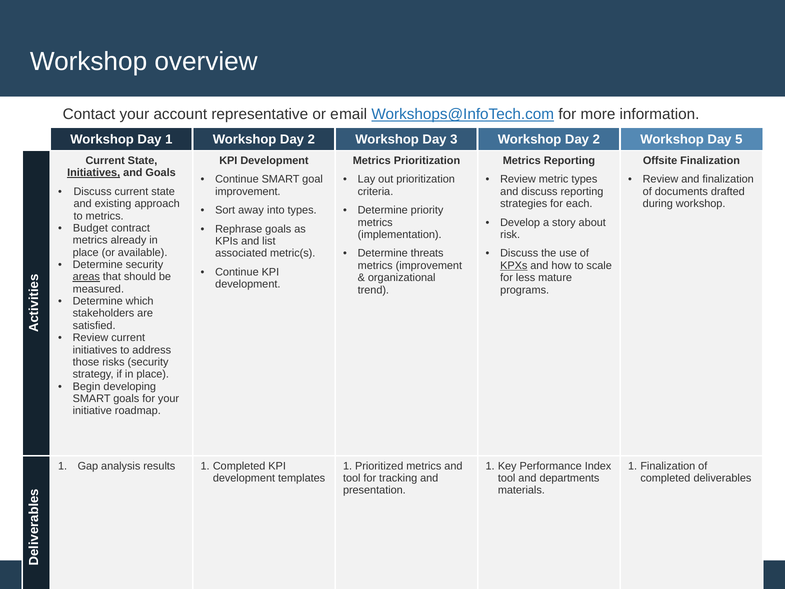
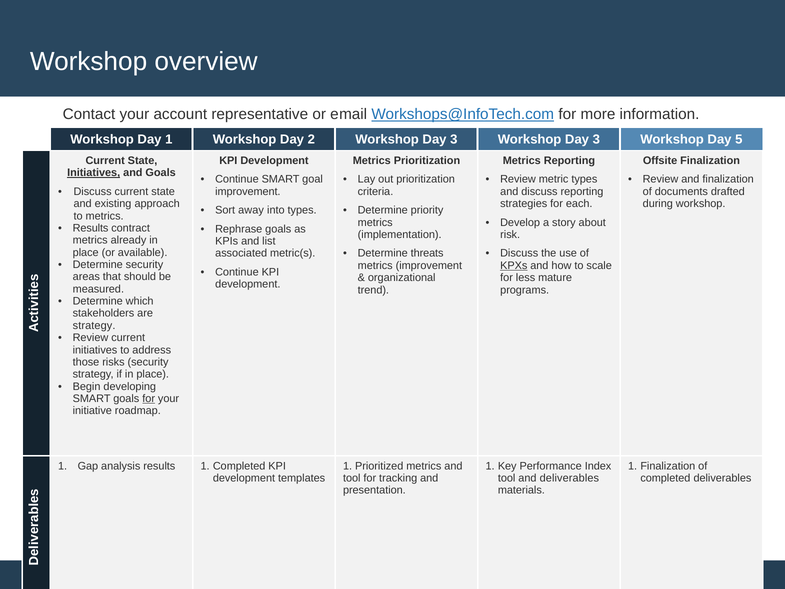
3 Workshop Day 2: 2 -> 3 (596, 139)
Budget: Budget -> Results (91, 228)
areas underline: present -> none (86, 277)
satisfied: satisfied -> strategy (94, 325)
for underline: none -> present (149, 398)
and departments: departments -> deliverables (569, 478)
